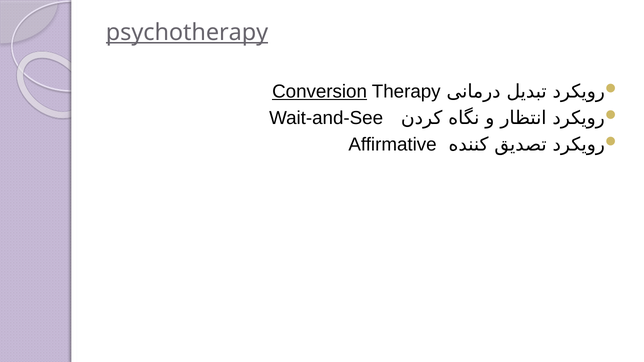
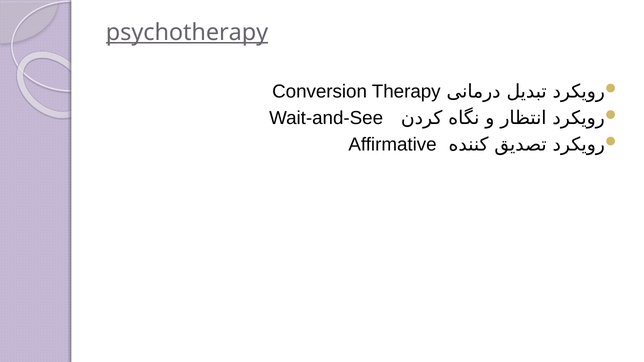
Conversion underline: present -> none (320, 91)
